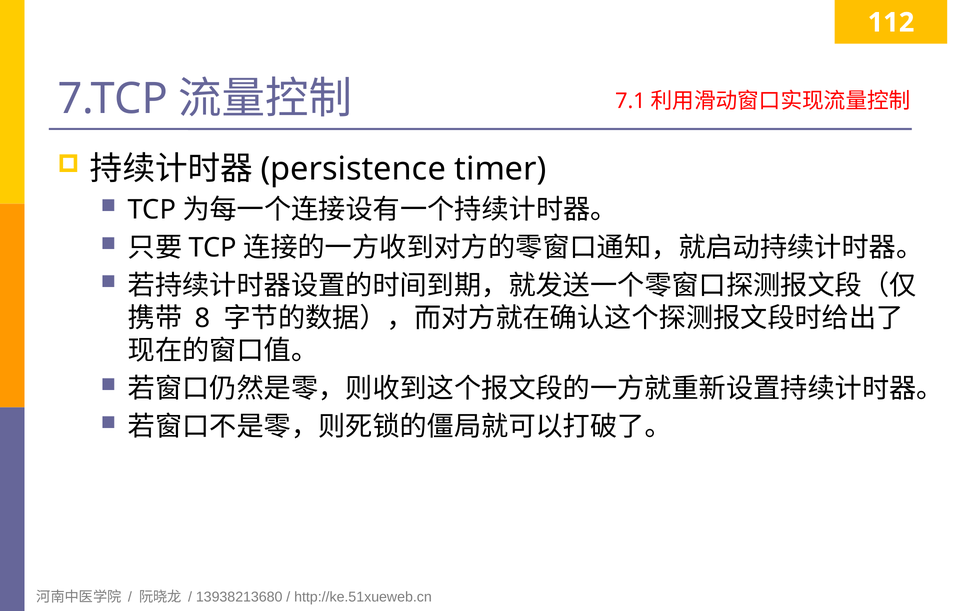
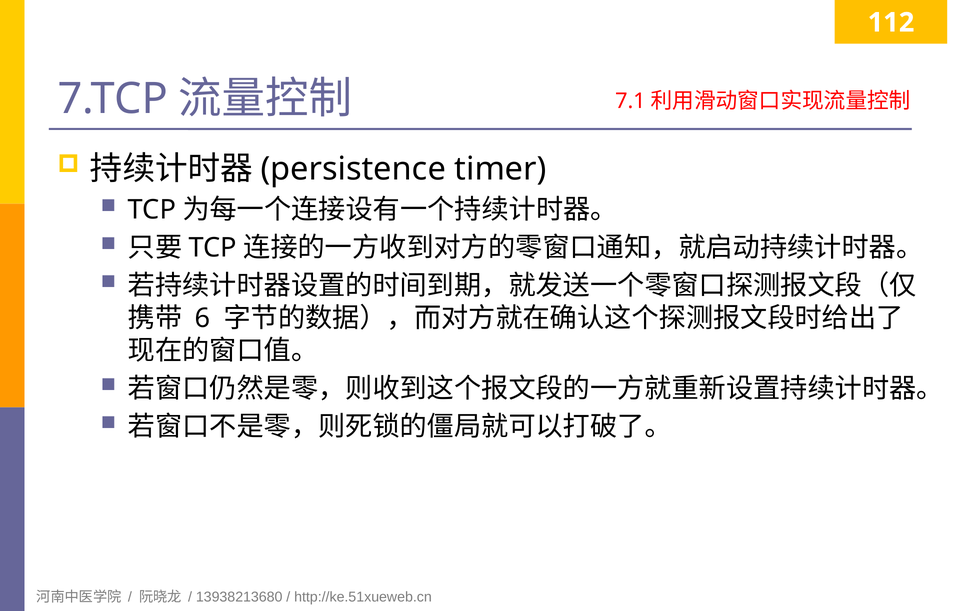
8: 8 -> 6 (203, 318)
